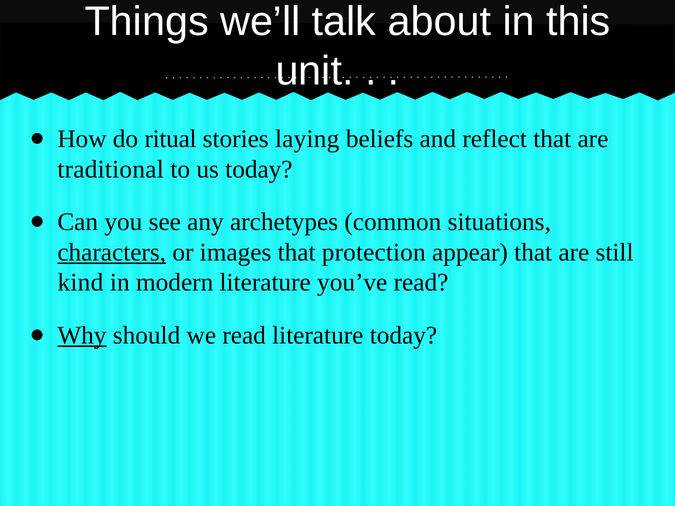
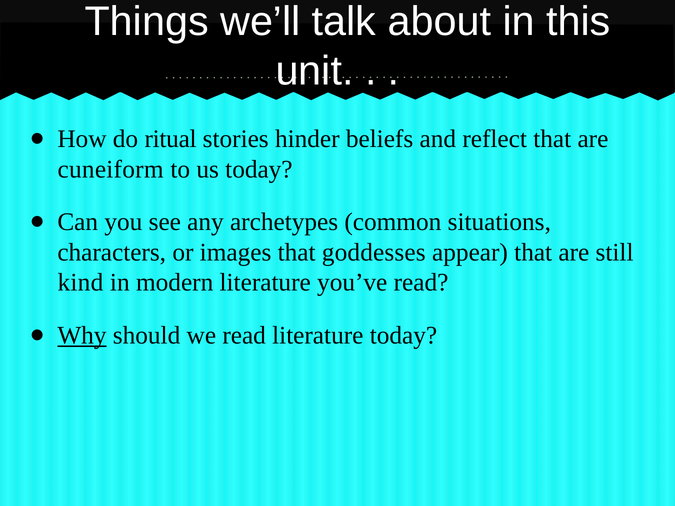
laying: laying -> hinder (307, 139)
traditional: traditional -> cuneiform (111, 169)
characters underline: present -> none (112, 252)
protection: protection -> goddesses (374, 252)
